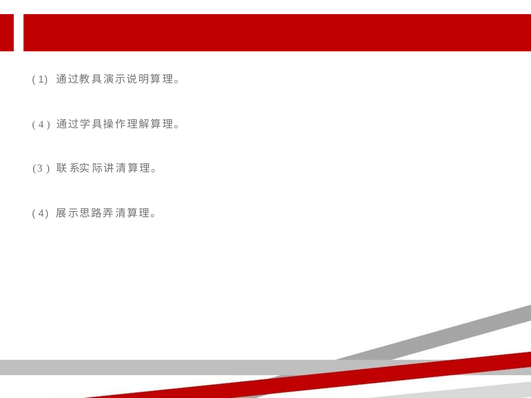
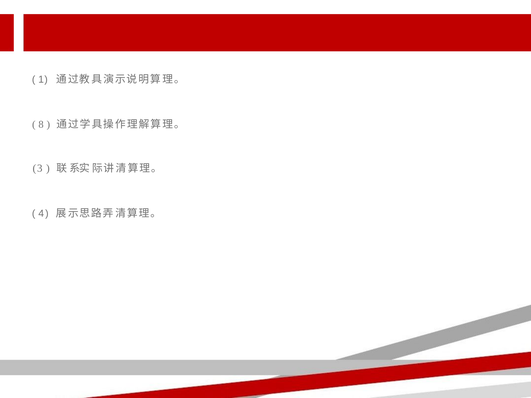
4: 4 -> 8 (41, 124)
